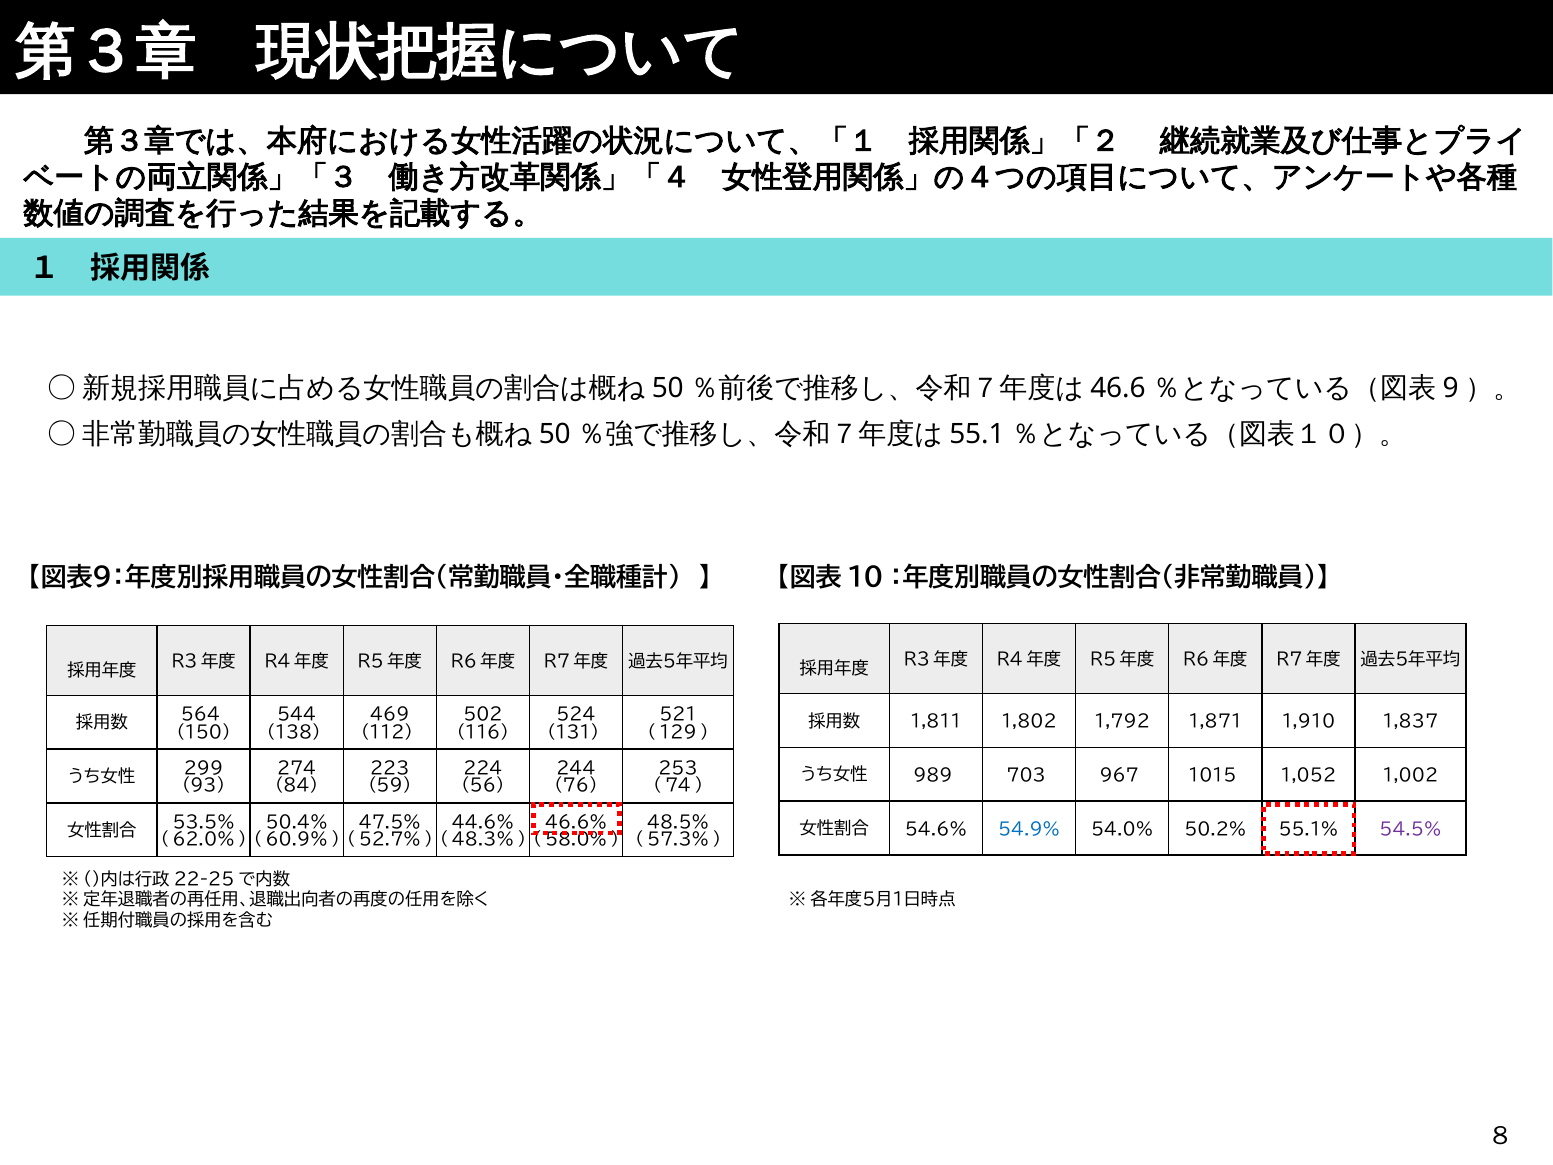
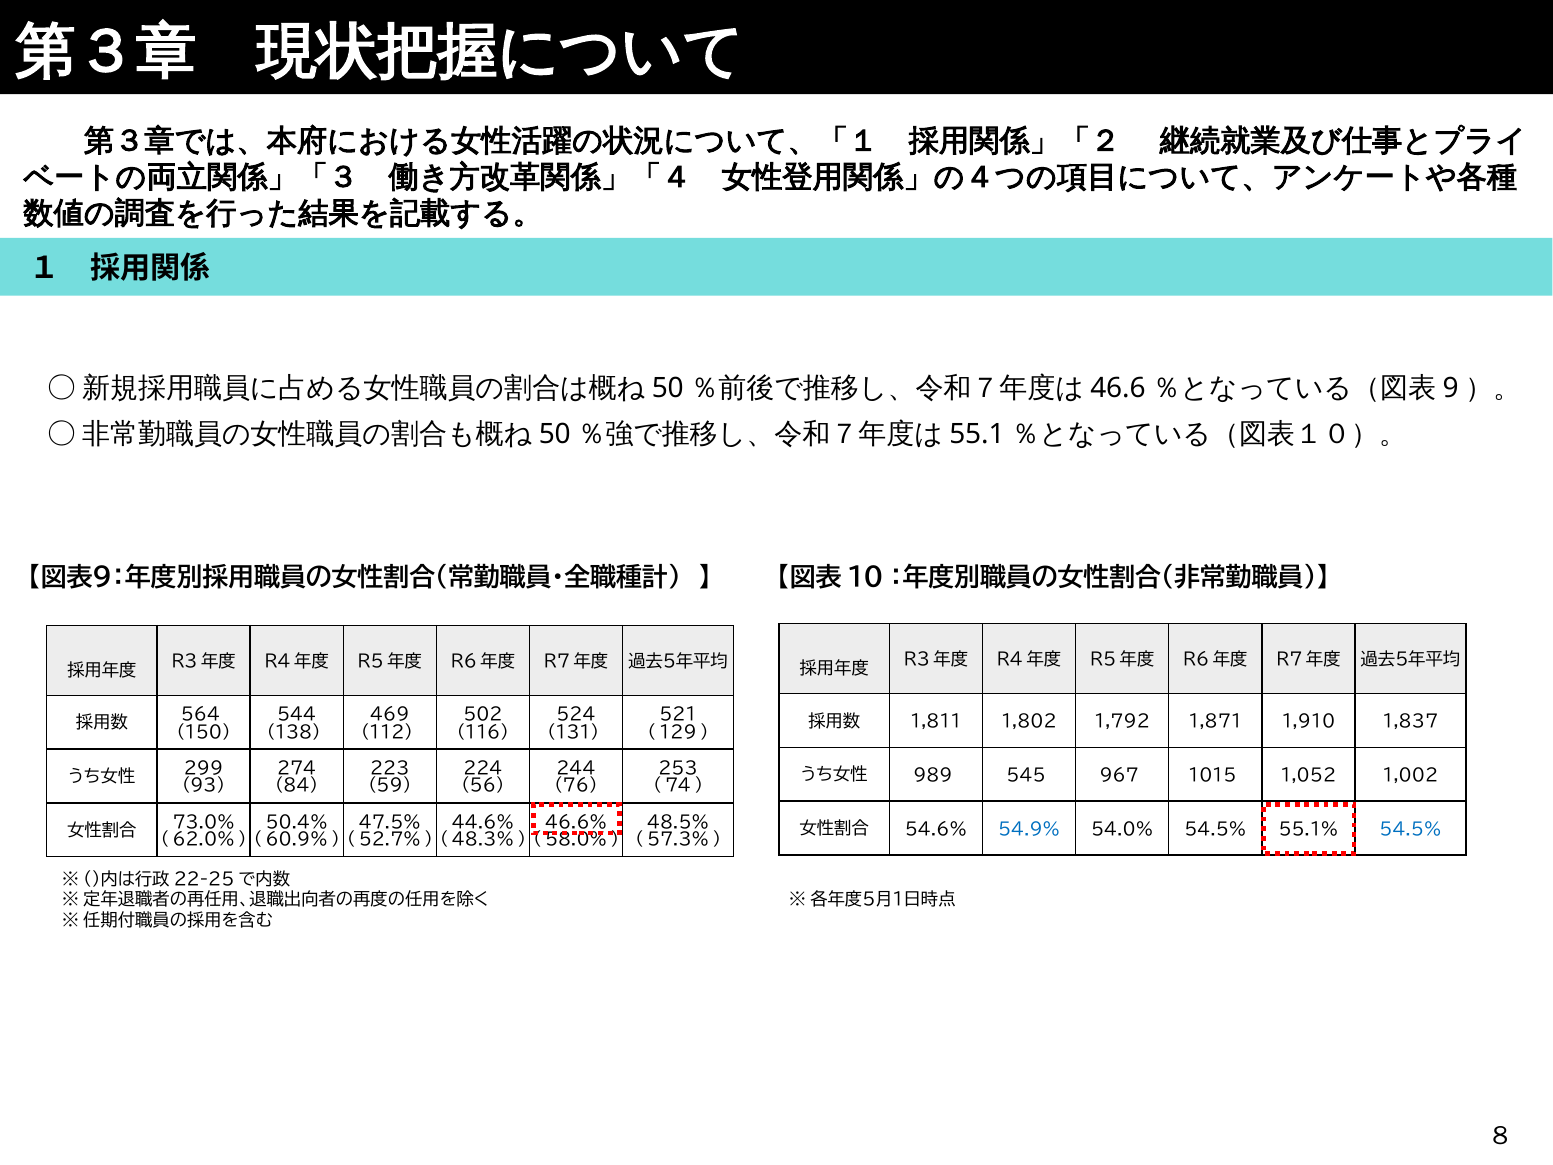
703: 703 -> 545 (1026, 776)
54.0% 50.2%: 50.2% -> 54.5% (1215, 829)
54.5% colour: purple -> blue (1410, 829)
53.5%: 53.5% -> 73.0% (204, 822)
